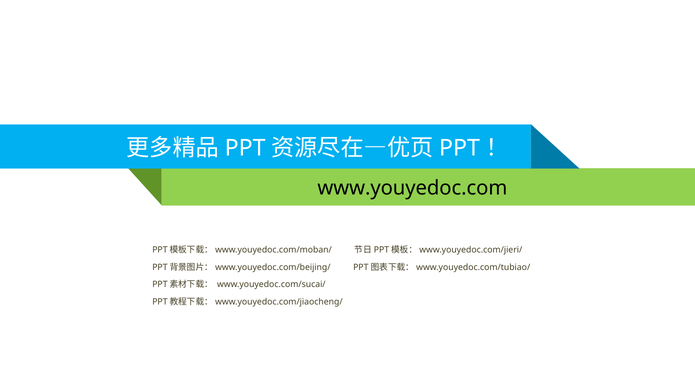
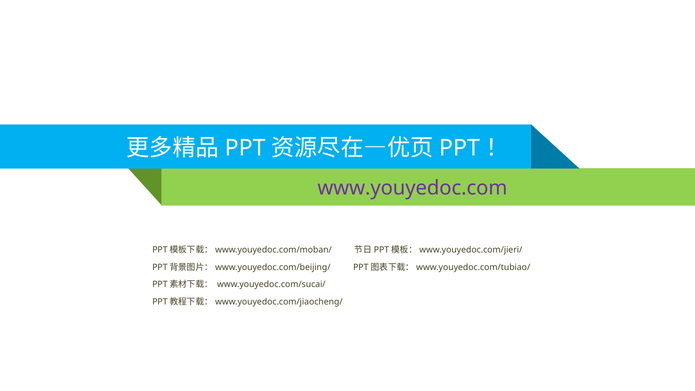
www.youyedoc.com colour: black -> purple (412, 188)
